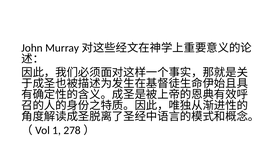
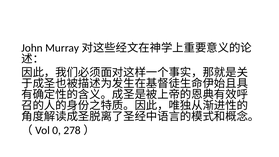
1: 1 -> 0 (57, 130)
